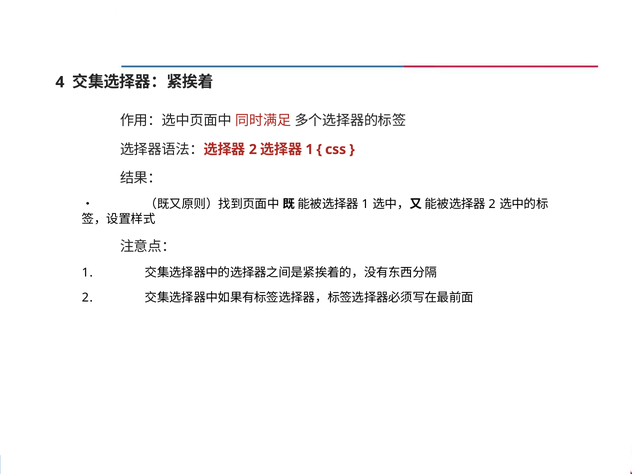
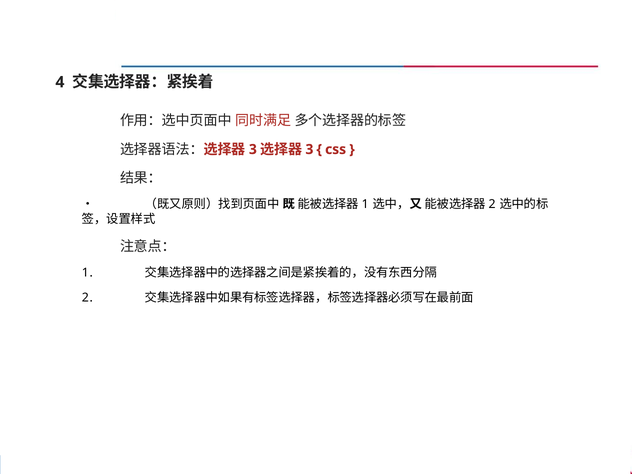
2: 2 -> 3 (253, 149)
1: 1 -> 3 (309, 149)
